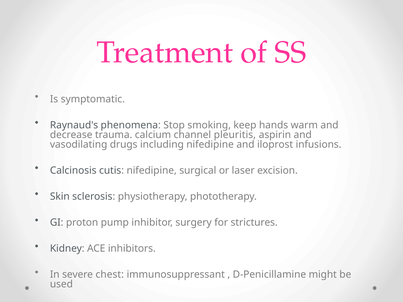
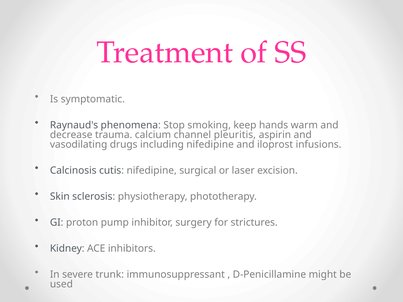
chest: chest -> trunk (110, 275)
